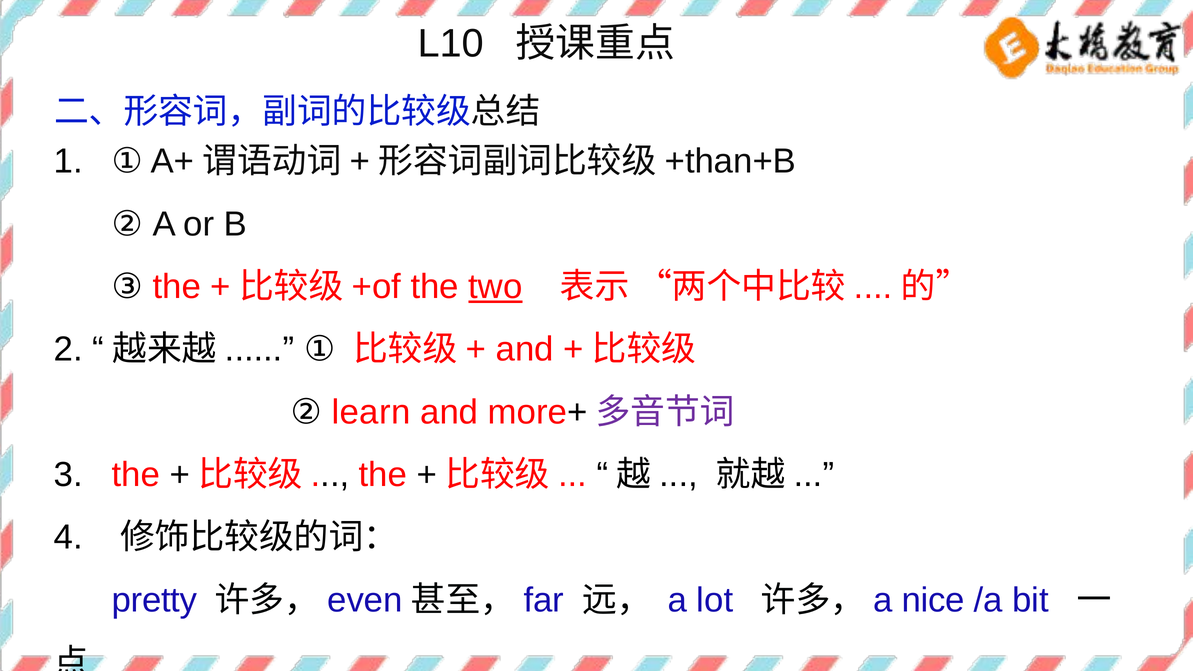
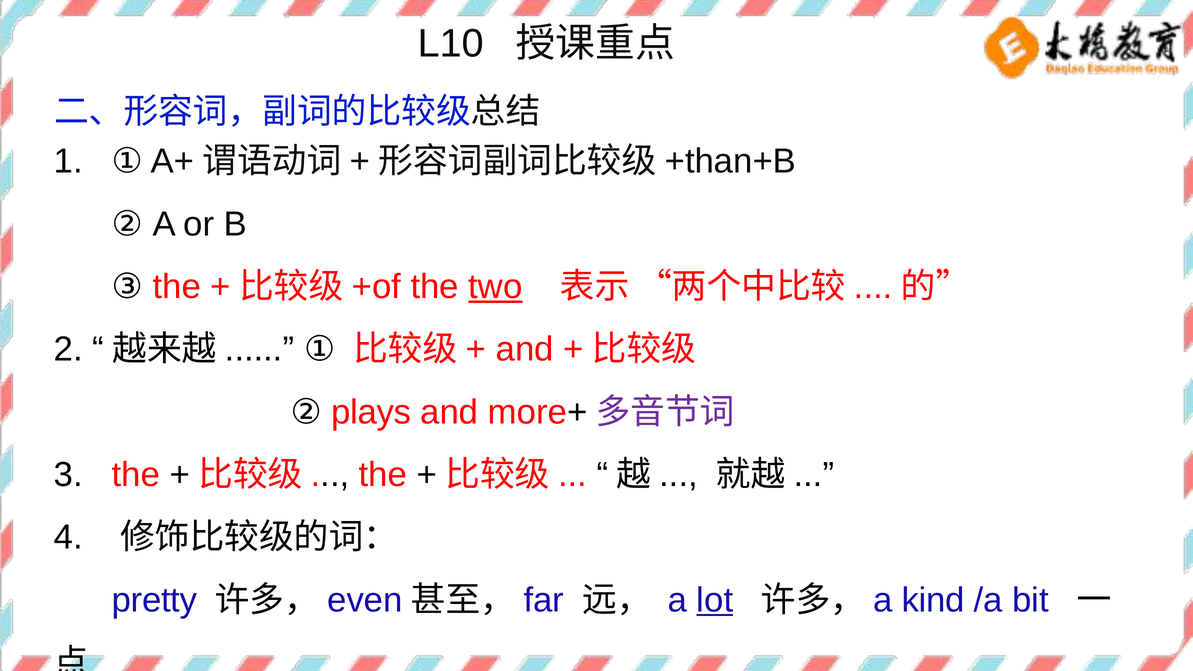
learn: learn -> plays (371, 412)
lot underline: none -> present (715, 600)
nice: nice -> kind (933, 600)
